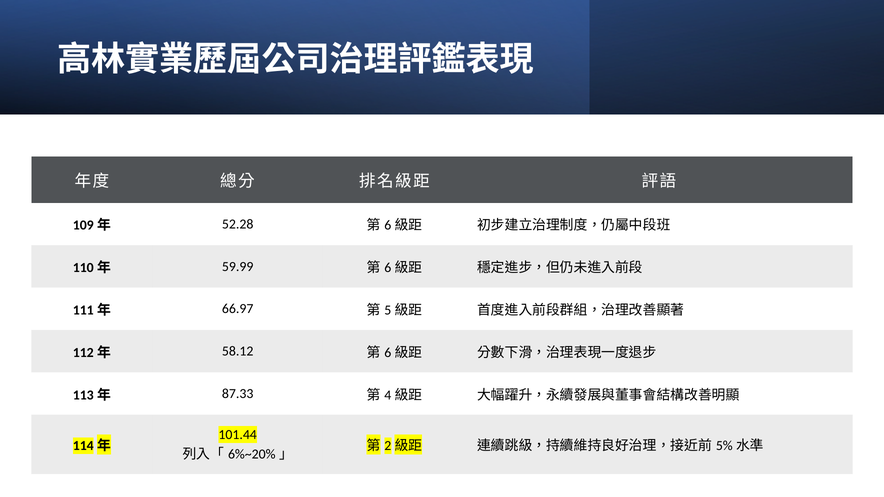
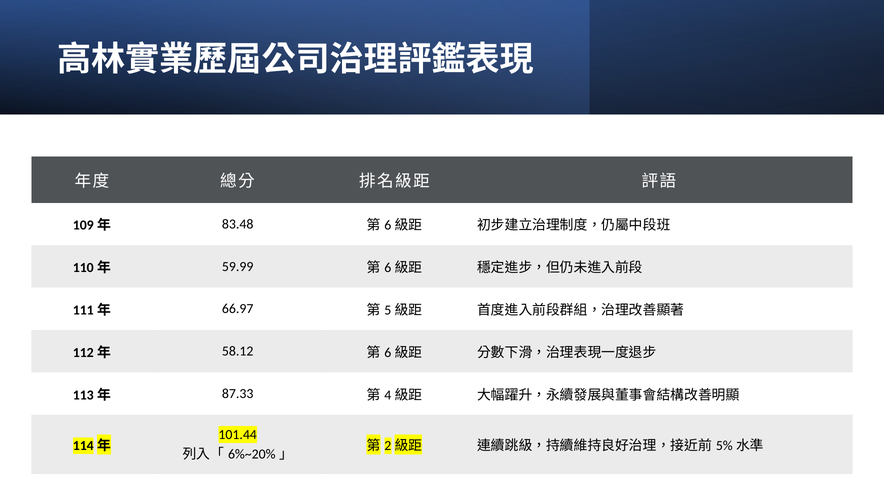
52.28: 52.28 -> 83.48 (238, 224)
